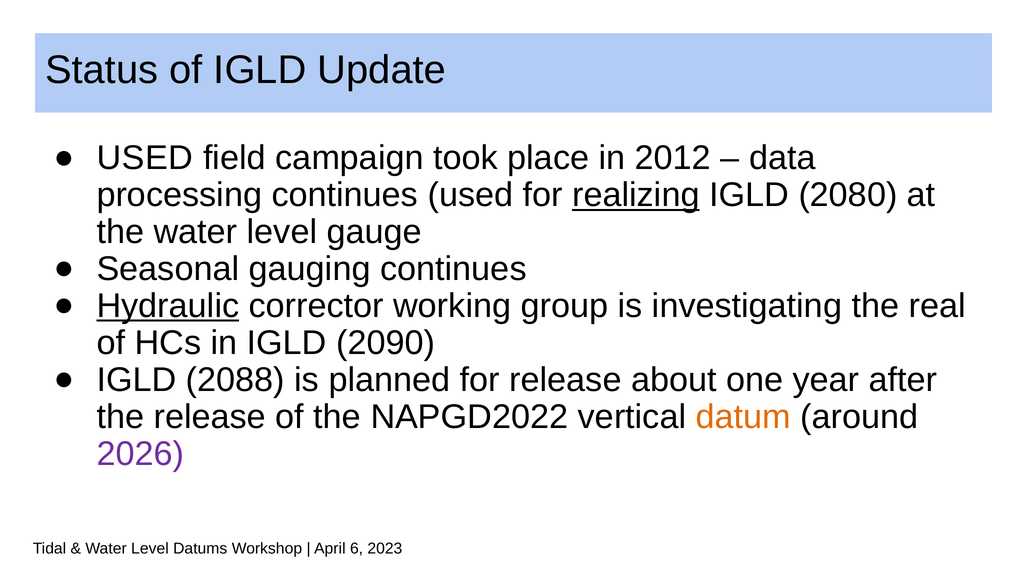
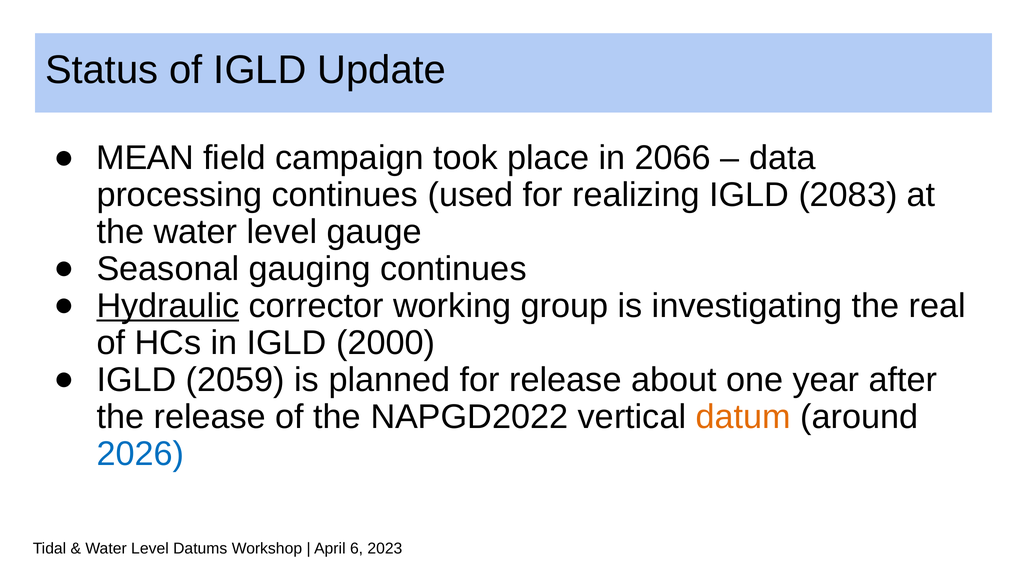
USED: USED -> MEAN (145, 158)
2012: 2012 -> 2066 (673, 158)
realizing underline: present -> none (636, 195)
2080: 2080 -> 2083 (848, 195)
2090: 2090 -> 2000 (386, 343)
2088: 2088 -> 2059 (235, 380)
2026 colour: purple -> blue (140, 454)
